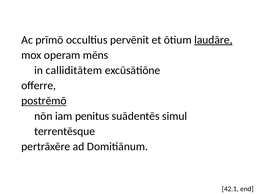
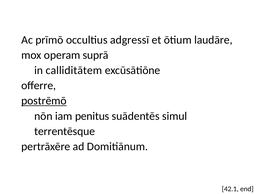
pervēnit: pervēnit -> adgressī (130, 40)
laudāre underline: present -> none (213, 40)
mēns: mēns -> suprā (96, 55)
